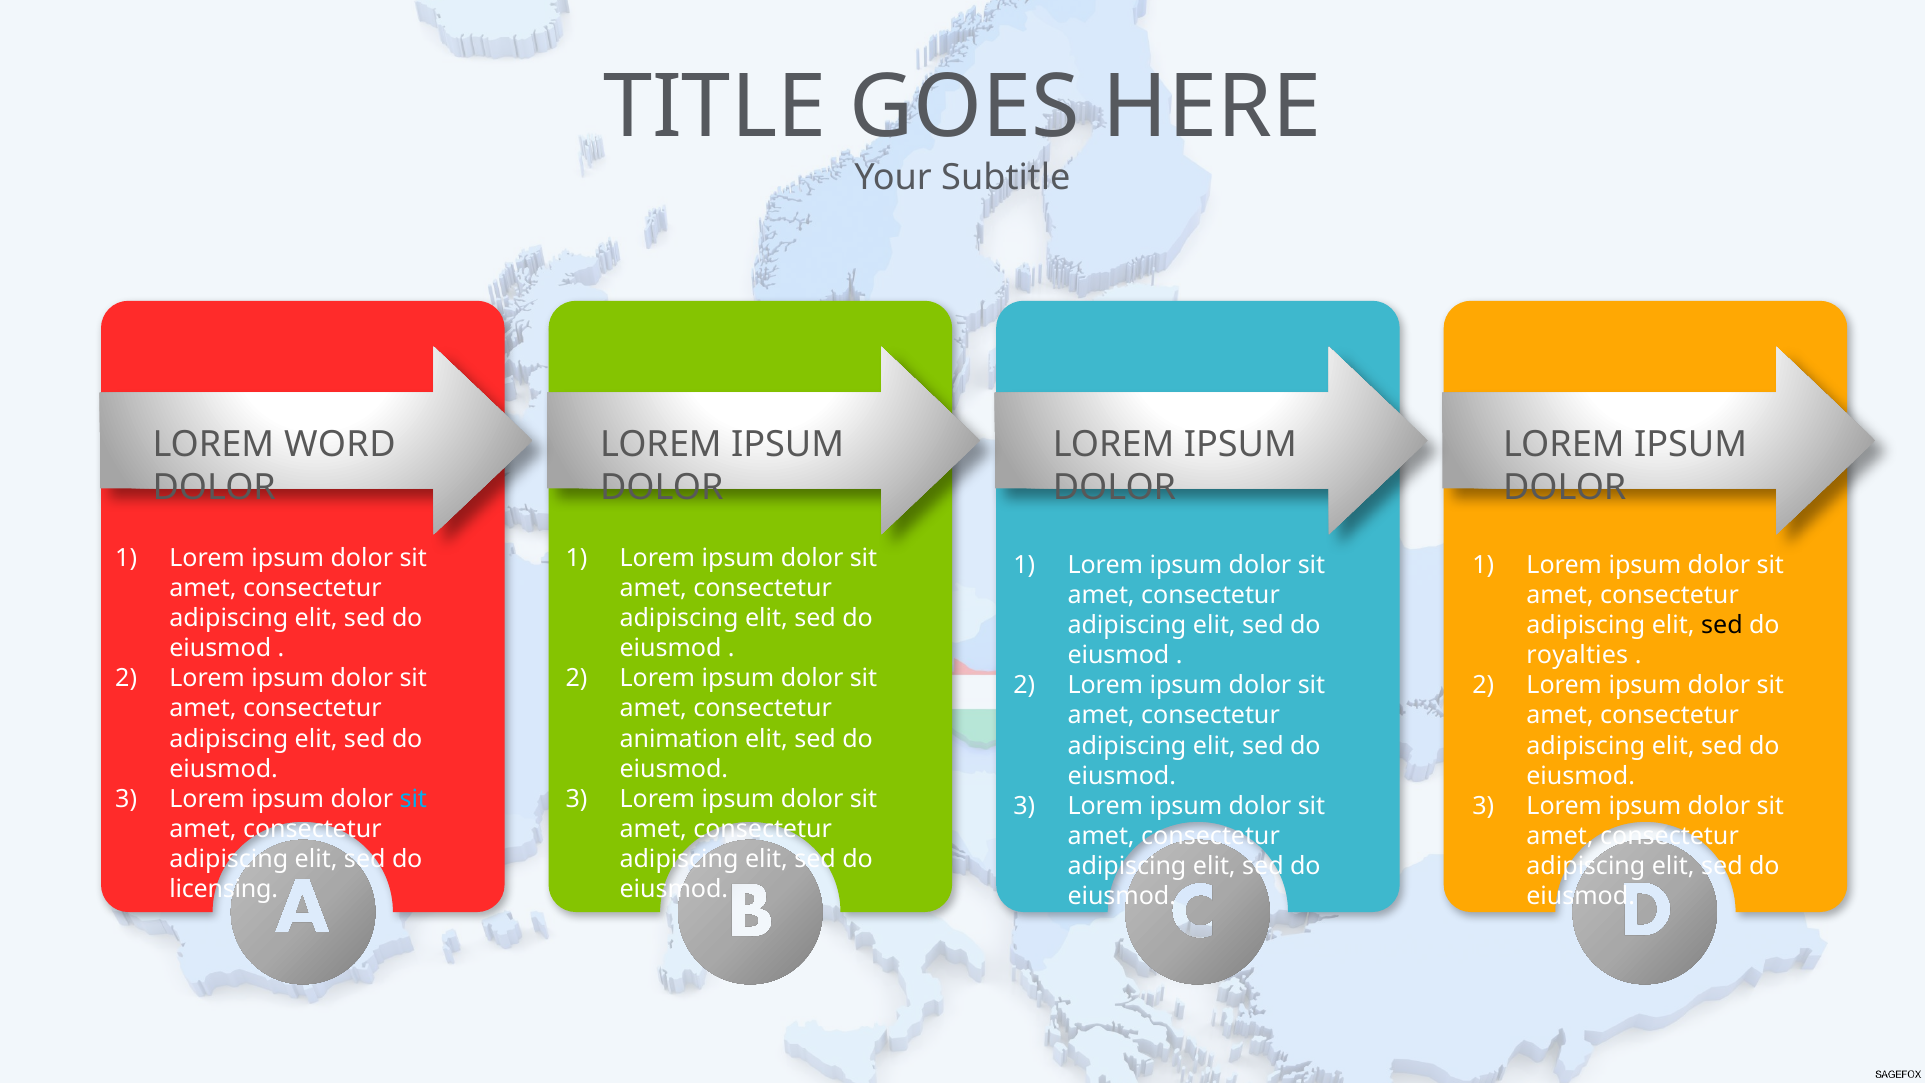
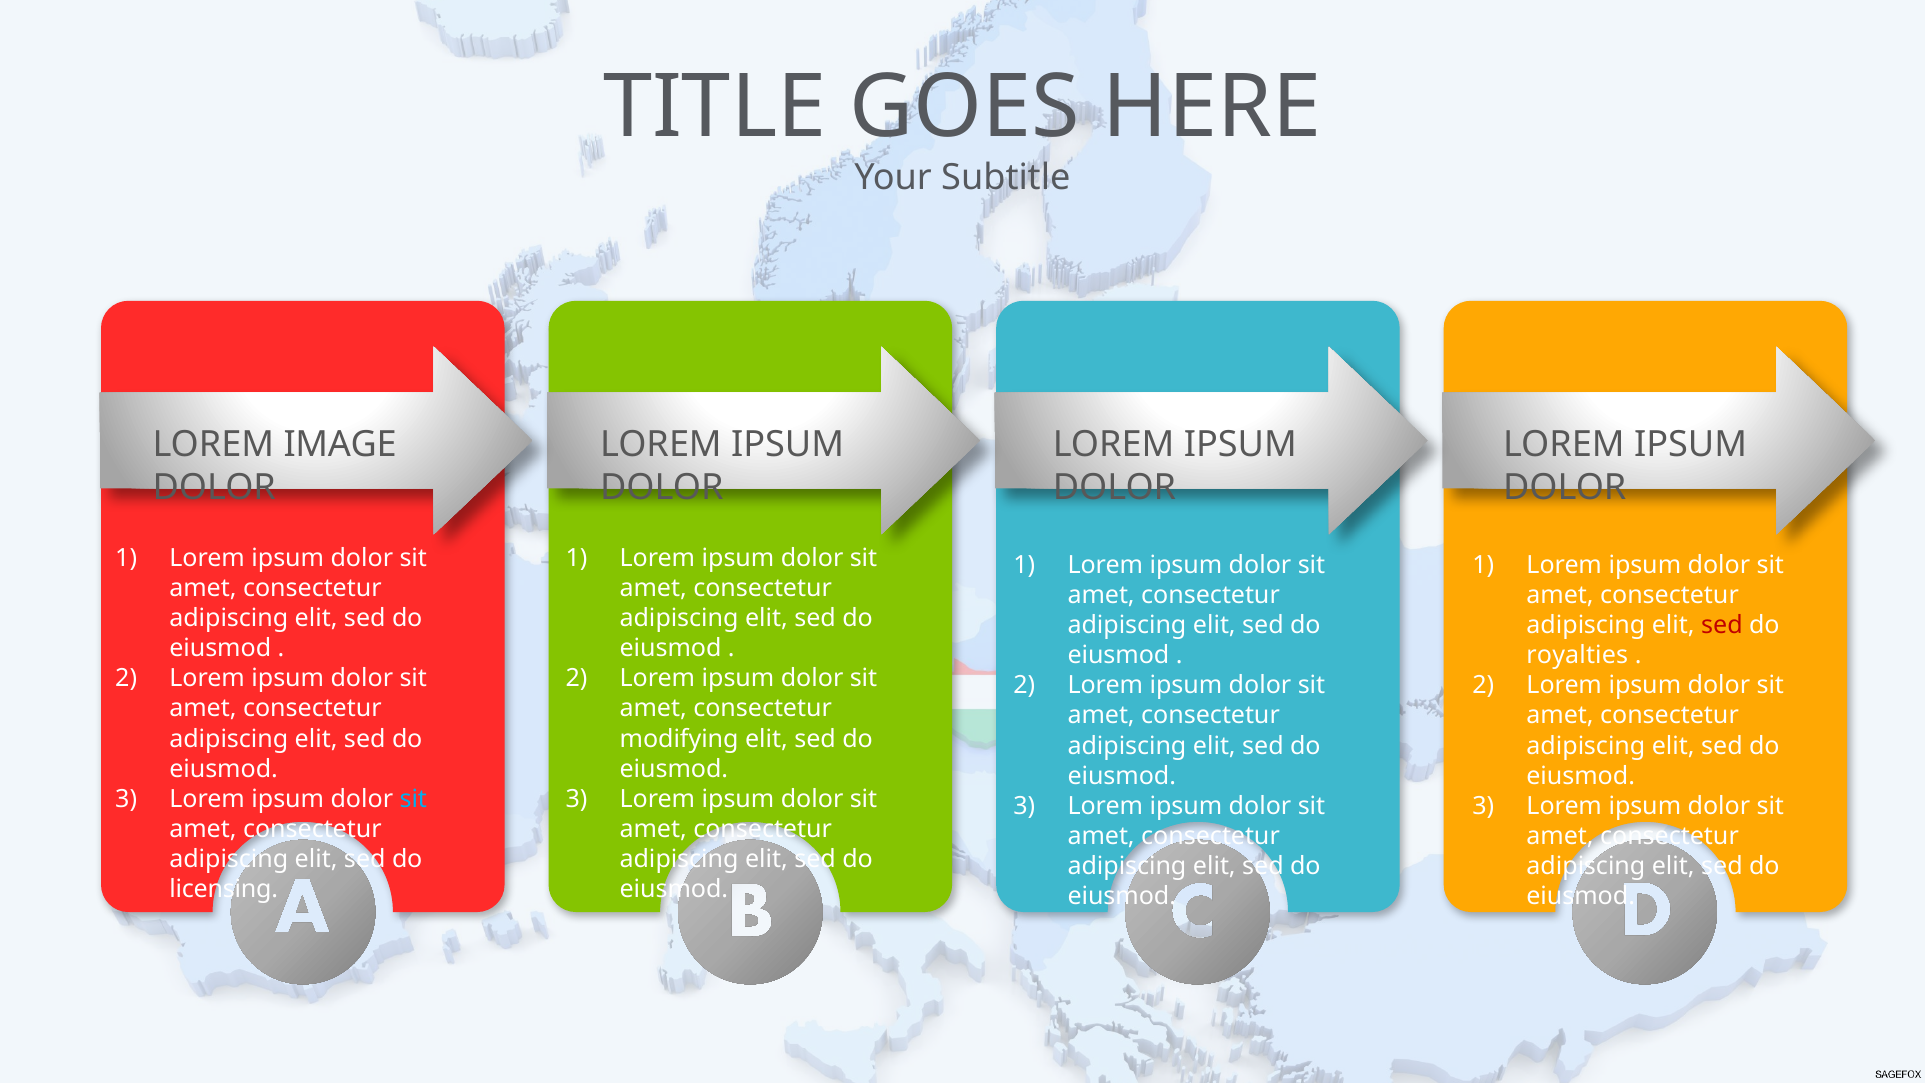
WORD: WORD -> IMAGE (340, 444)
sed colour: black -> red (1722, 625)
animation: animation -> modifying (679, 739)
